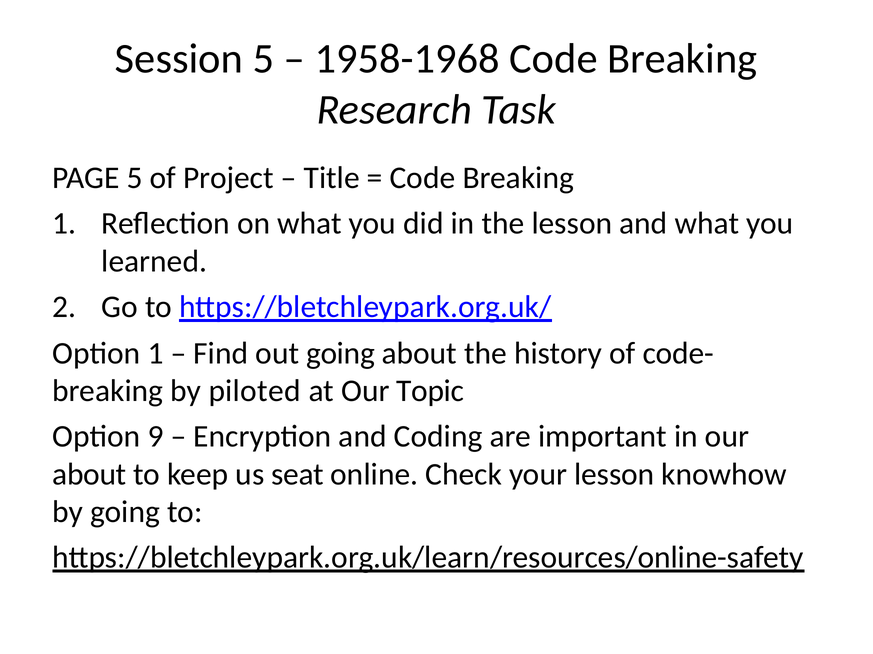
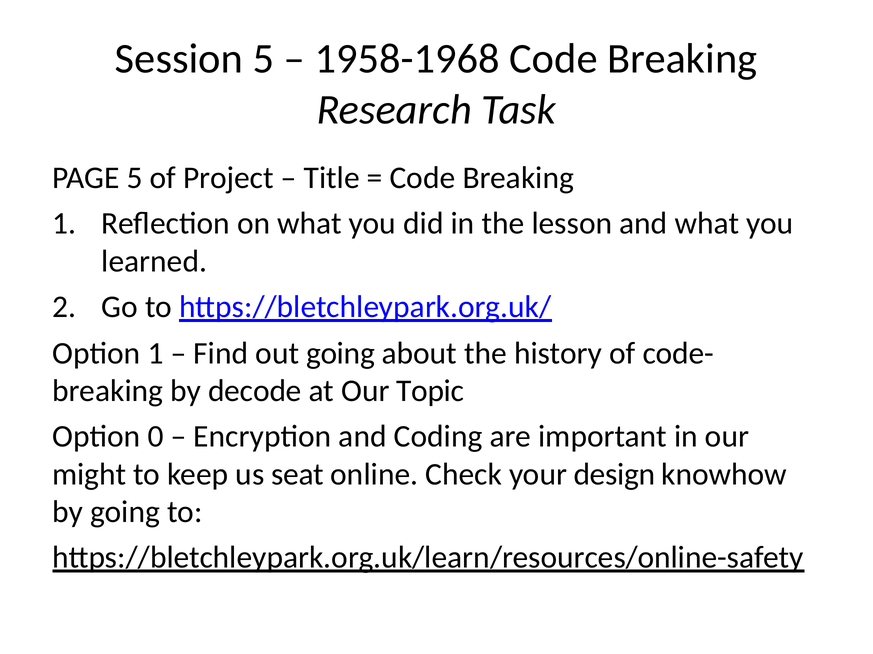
piloted: piloted -> decode (255, 391)
9: 9 -> 0 (156, 437)
about: about -> might (89, 475)
your lesson: lesson -> design (614, 475)
